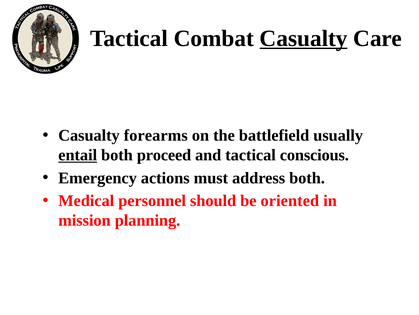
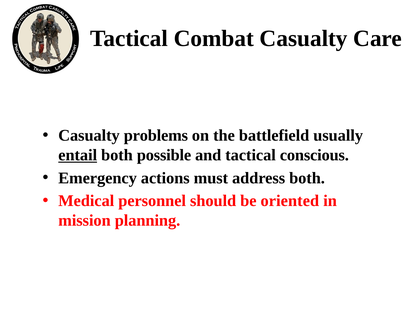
Casualty underline: present -> none (304, 38)
forearms: forearms -> problems (156, 135)
proceed: proceed -> possible (164, 155)
